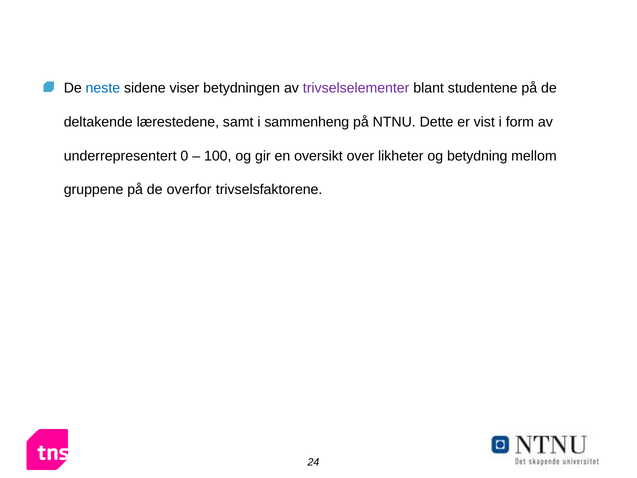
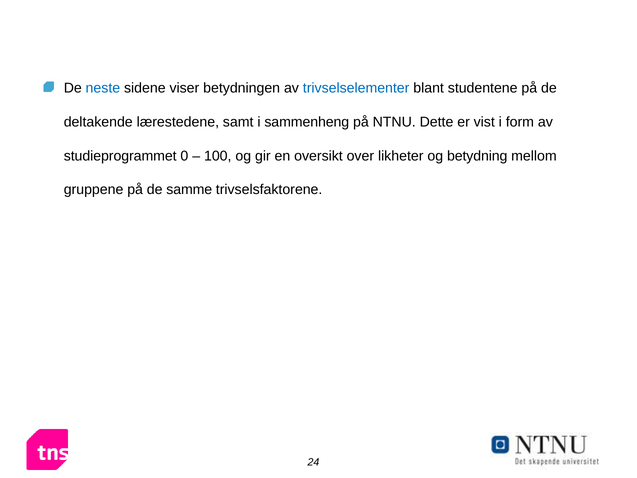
trivselselementer colour: purple -> blue (356, 88)
underrepresentert: underrepresentert -> studieprogrammet (120, 156)
overfor: overfor -> samme (189, 190)
